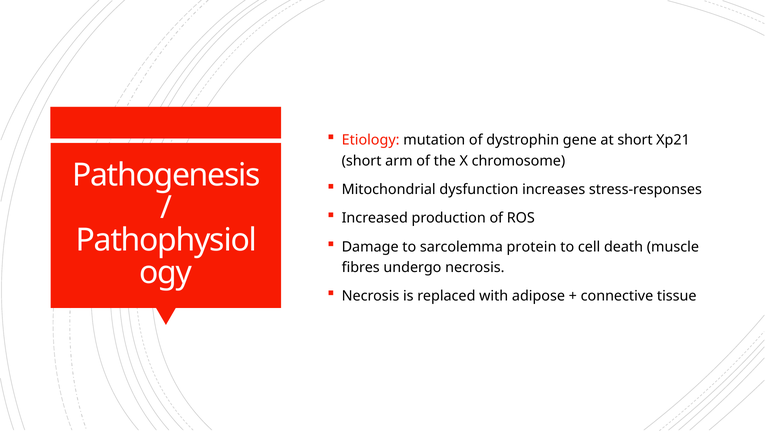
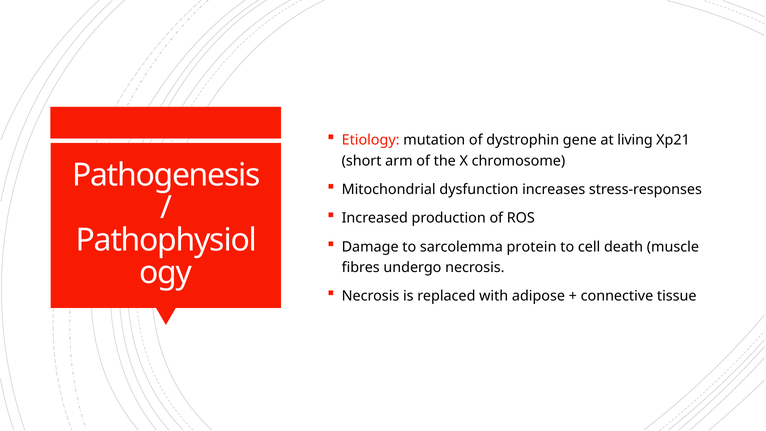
at short: short -> living (635, 140)
